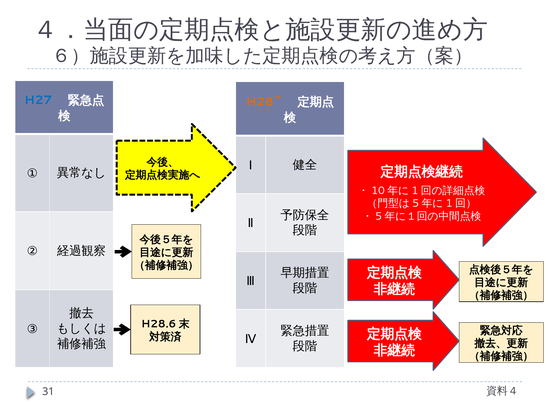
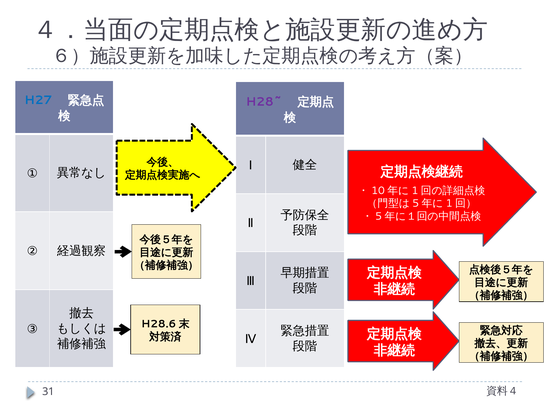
H28~ colour: orange -> purple (264, 102)
